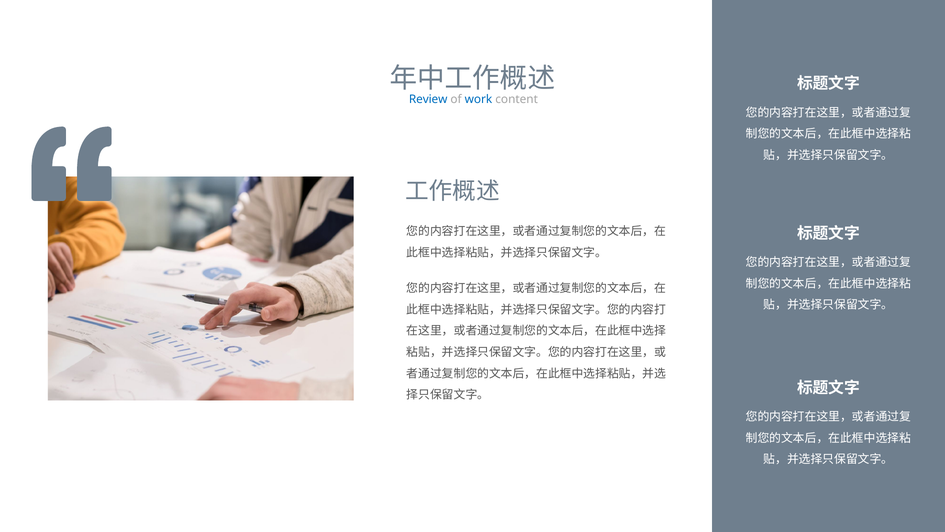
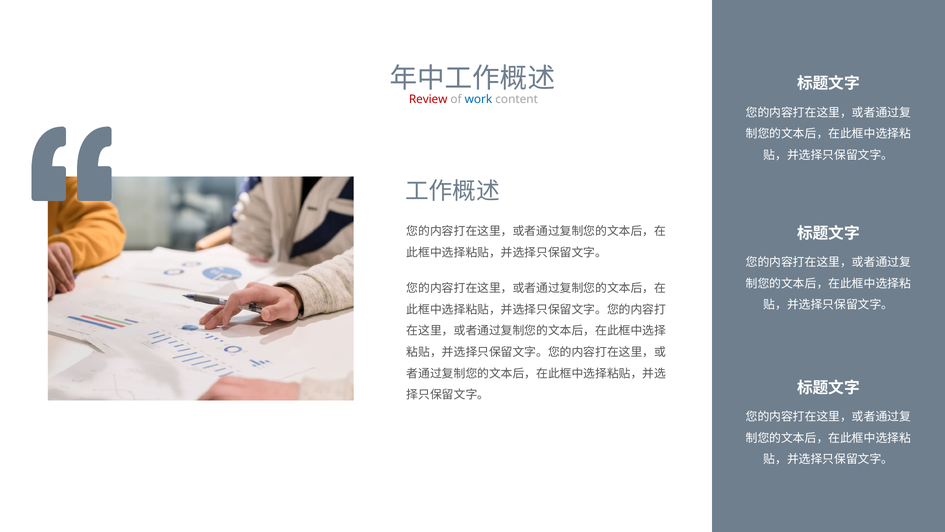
Review colour: blue -> red (428, 99)
